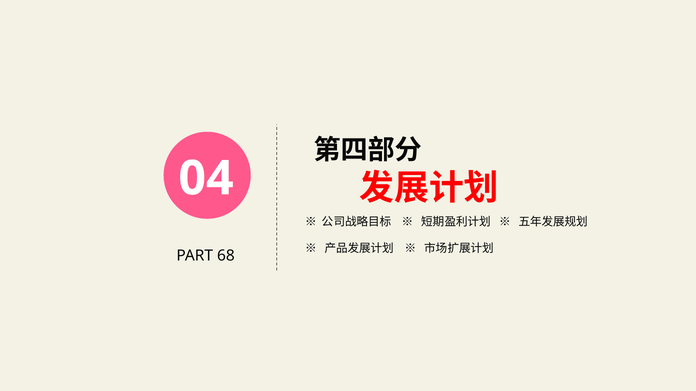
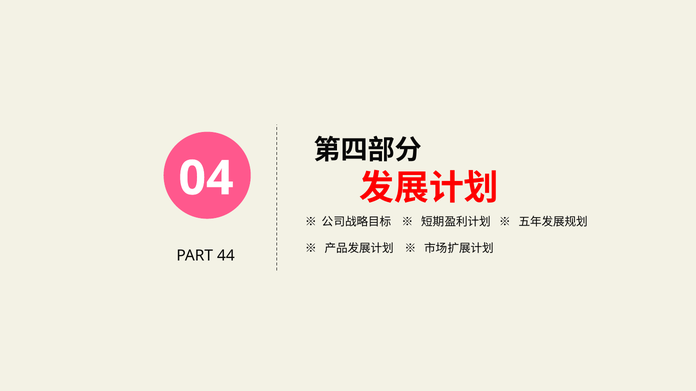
68: 68 -> 44 (226, 256)
